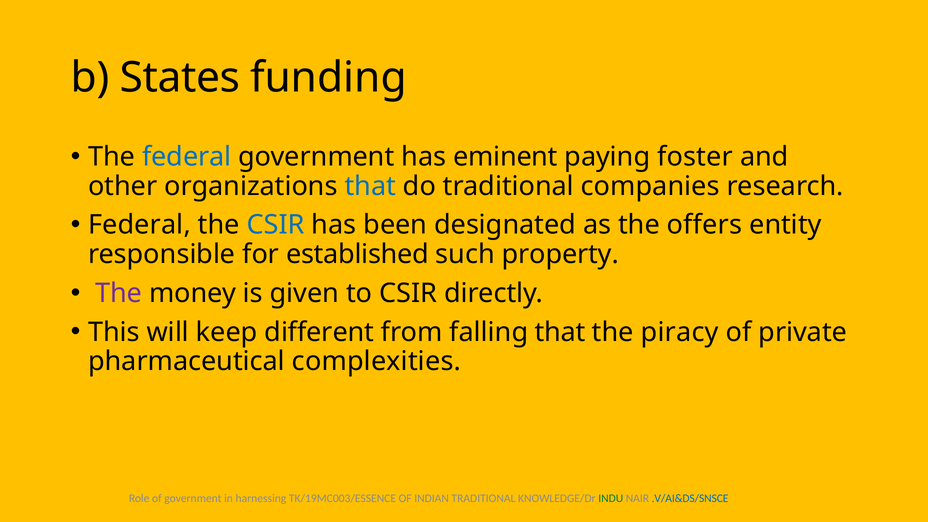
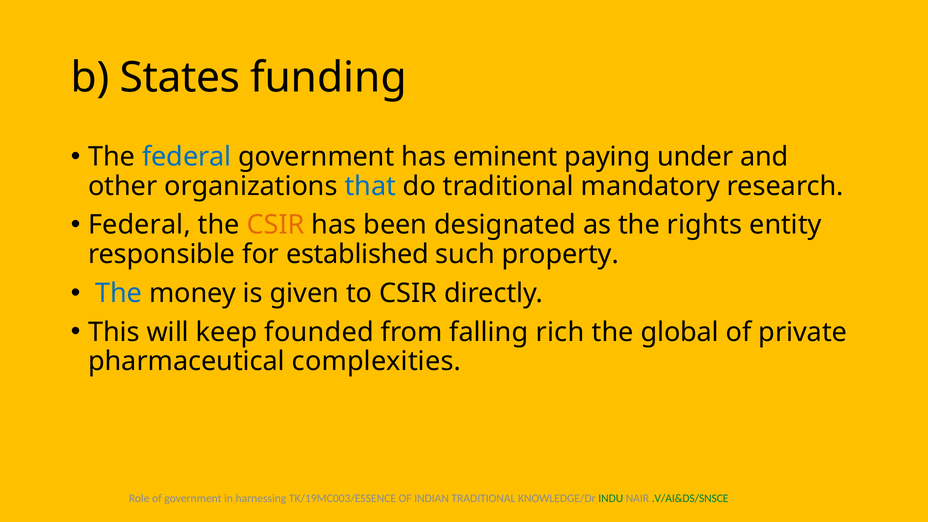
foster: foster -> under (695, 157)
companies: companies -> mandatory (650, 186)
CSIR colour: blue -> orange (276, 225)
offers: offers -> rights (705, 225)
The colour: purple -> blue (119, 293)
different: different -> founded (319, 332)
falling that: that -> rich (560, 332)
piracy: piracy -> global (680, 332)
.V/AI&DS/SNSCE colour: blue -> green (690, 498)
